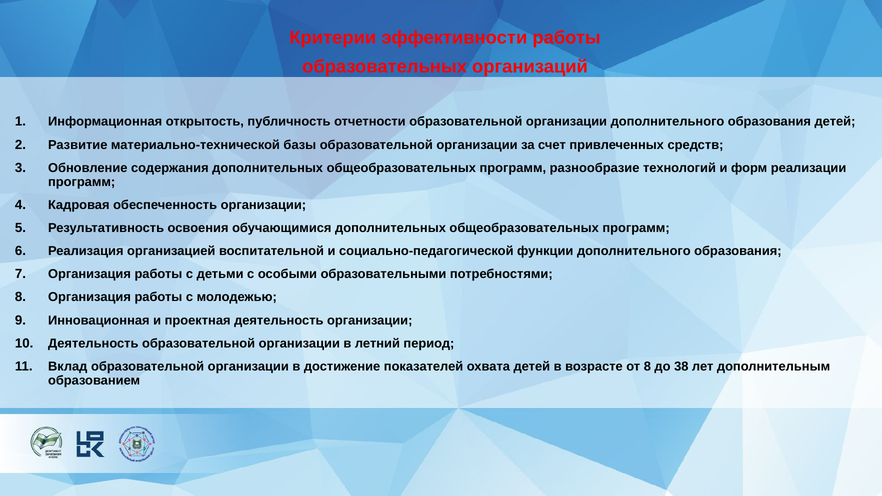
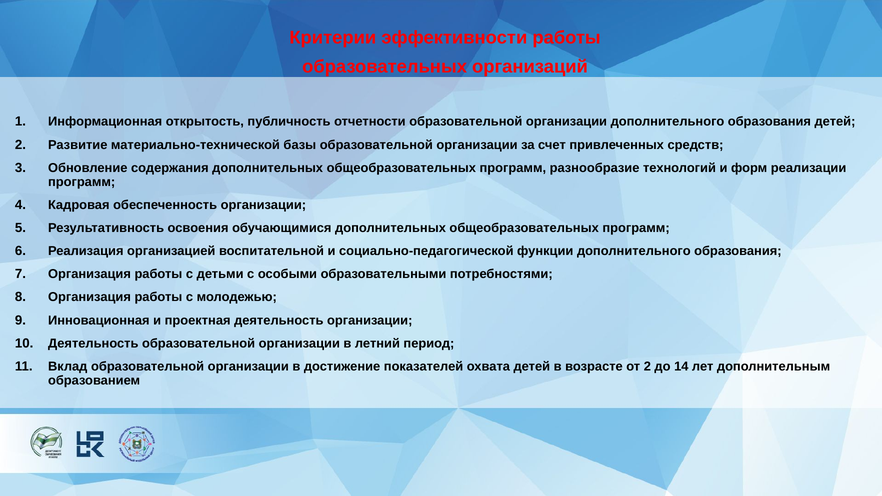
от 8: 8 -> 2 (647, 367)
38: 38 -> 14 (681, 367)
